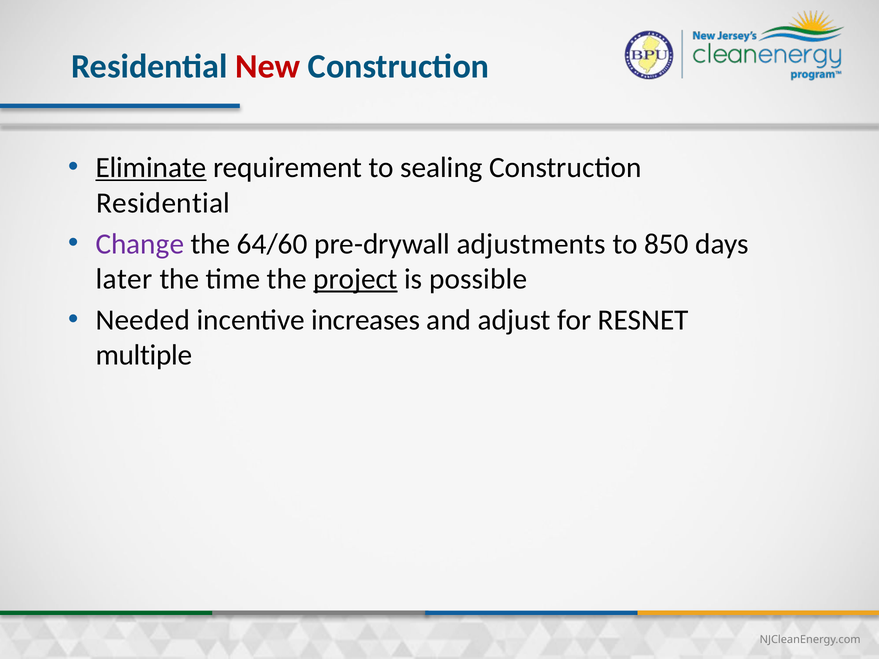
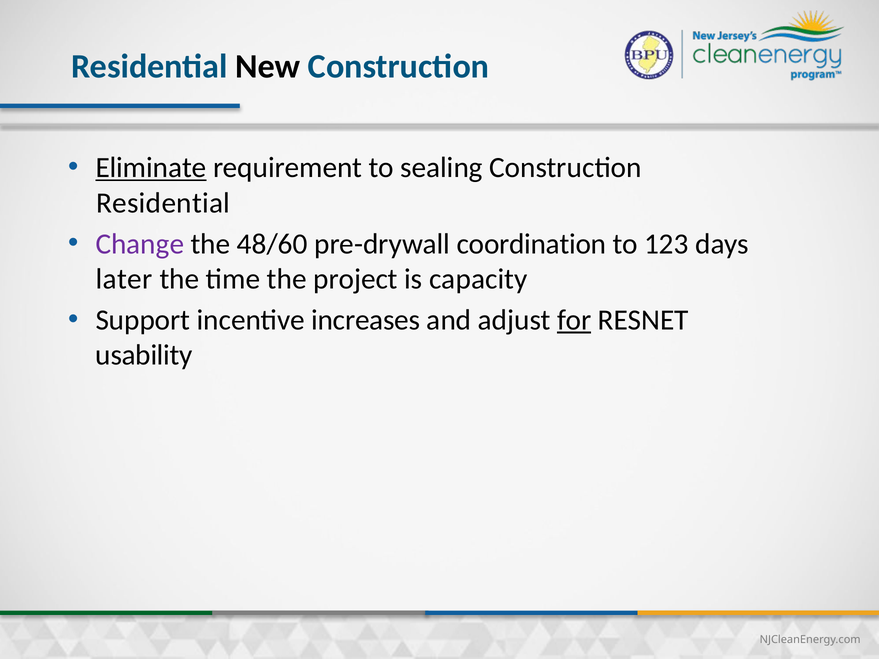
New colour: red -> black (268, 66)
64/60: 64/60 -> 48/60 (272, 244)
adjustments: adjustments -> coordination (531, 244)
850: 850 -> 123 (666, 244)
project underline: present -> none (355, 279)
possible: possible -> capacity (478, 279)
Needed: Needed -> Support (143, 320)
for underline: none -> present (574, 320)
multiple: multiple -> usability (144, 355)
